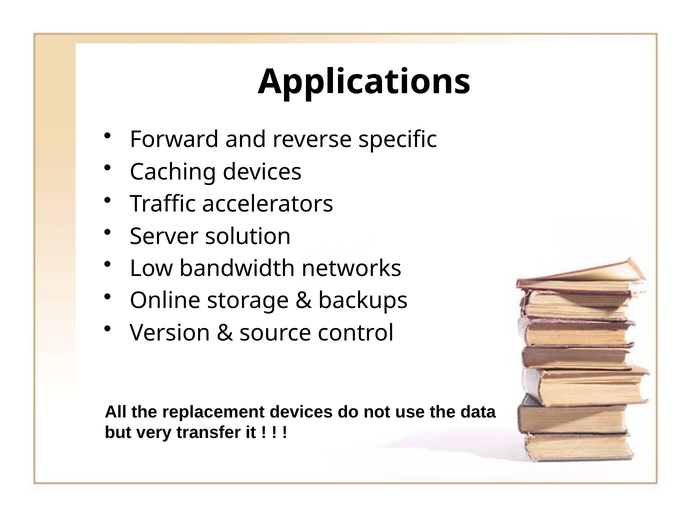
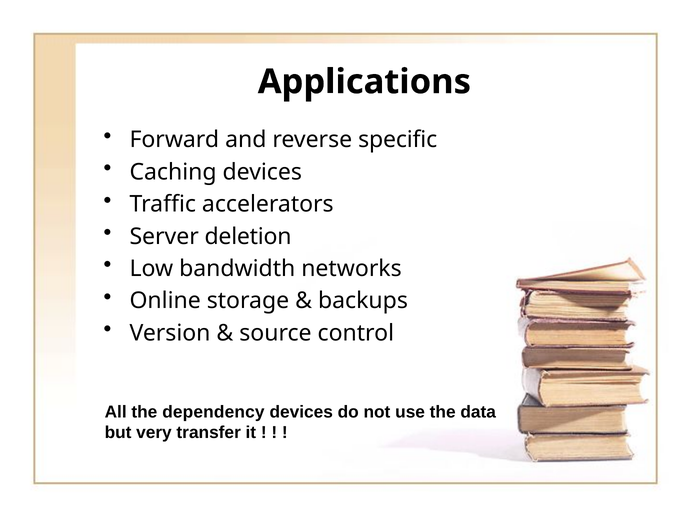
solution: solution -> deletion (248, 237)
replacement: replacement -> dependency (213, 412)
